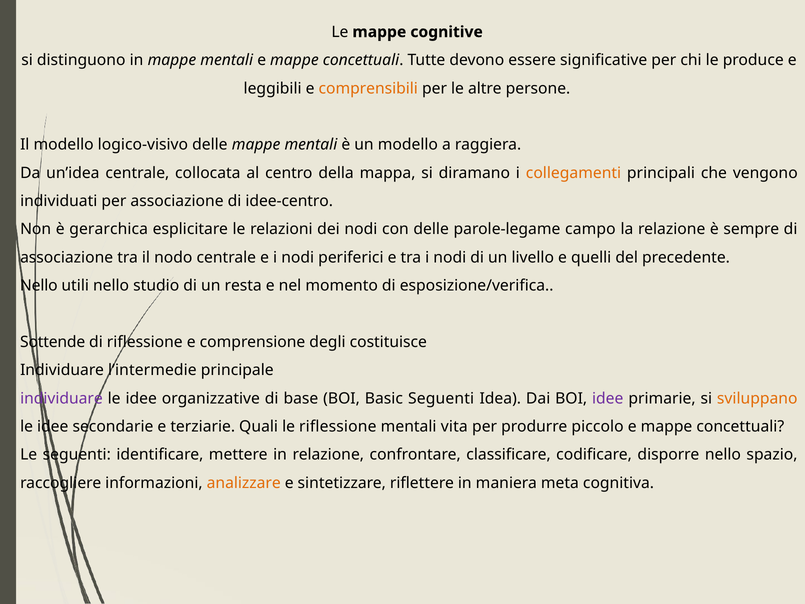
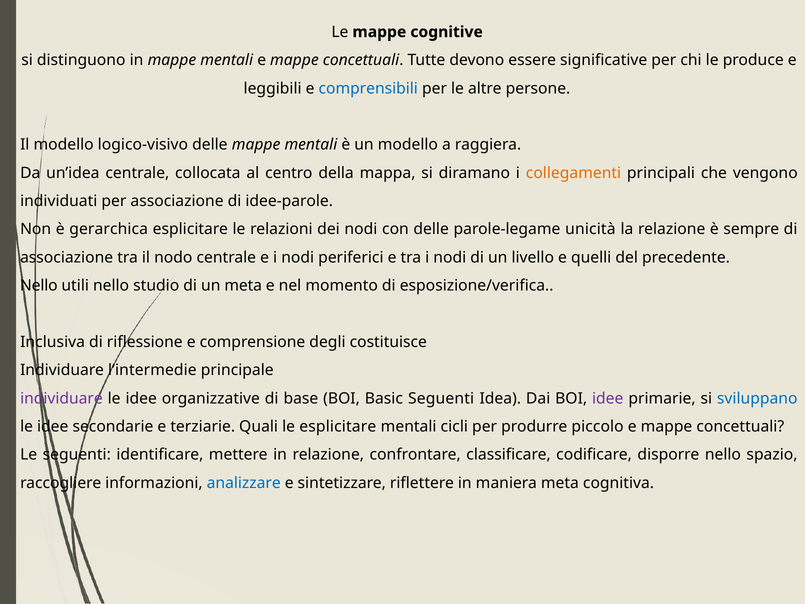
comprensibili colour: orange -> blue (368, 88)
idee-centro: idee-centro -> idee-parole (289, 201)
campo: campo -> unicità (590, 229)
un resta: resta -> meta (243, 286)
Sottende: Sottende -> Inclusiva (53, 342)
sviluppano colour: orange -> blue (757, 398)
le riflessione: riflessione -> esplicitare (338, 426)
vita: vita -> cicli (454, 426)
analizzare colour: orange -> blue (244, 483)
